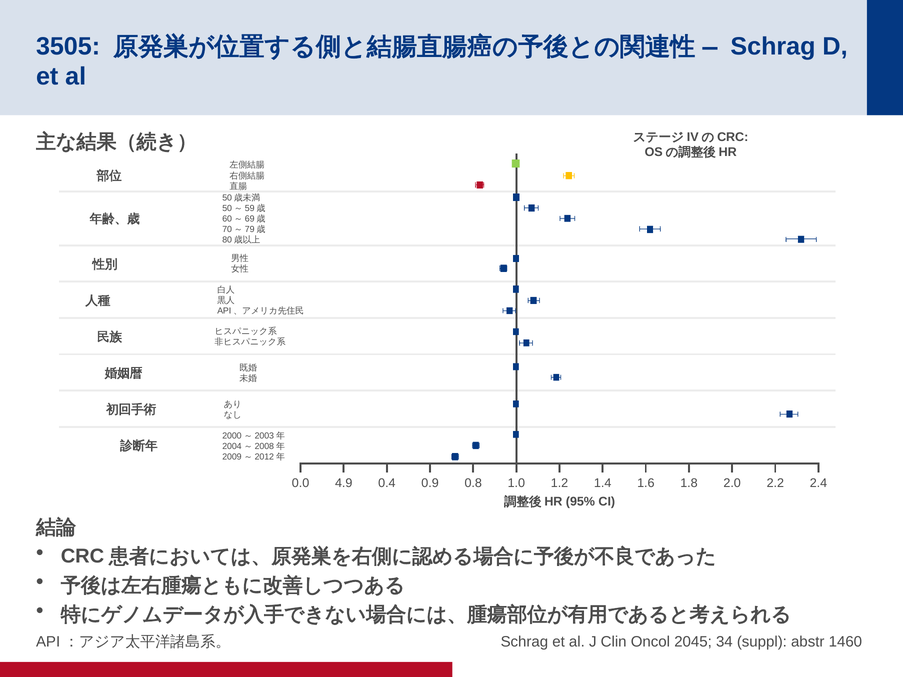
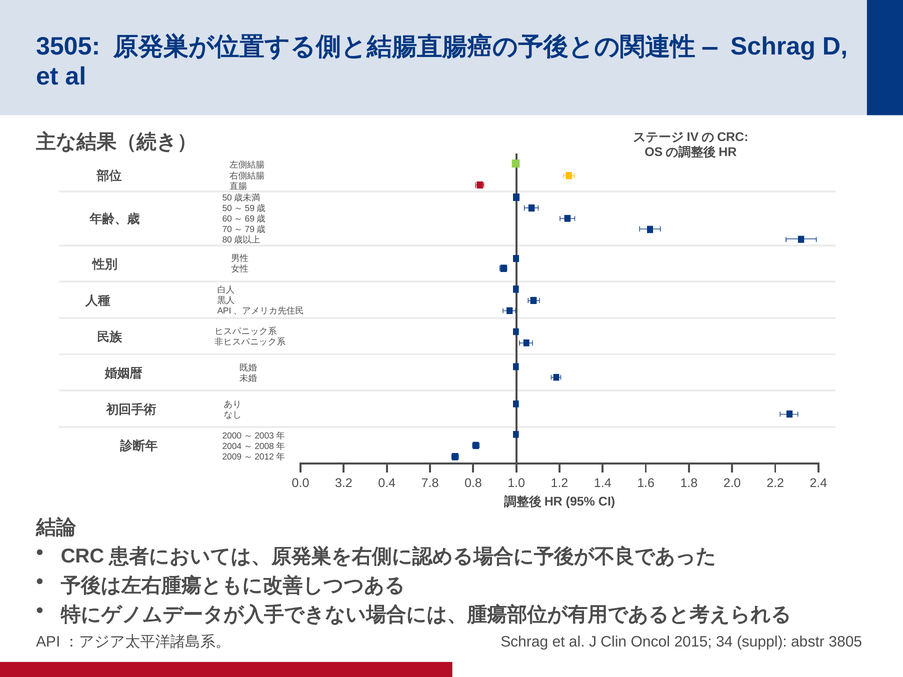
4.9: 4.9 -> 3.2 (344, 483)
0.9: 0.9 -> 7.8 (430, 483)
2045: 2045 -> 2015 (693, 642)
1460: 1460 -> 3805 (845, 642)
